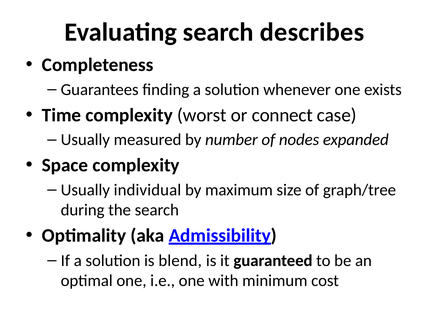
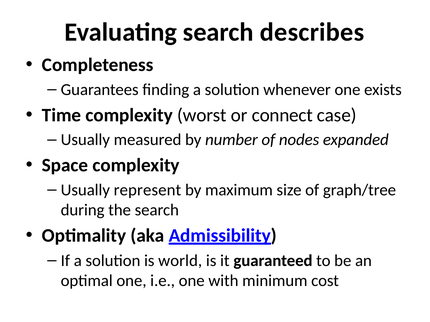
individual: individual -> represent (147, 190)
blend: blend -> world (180, 261)
